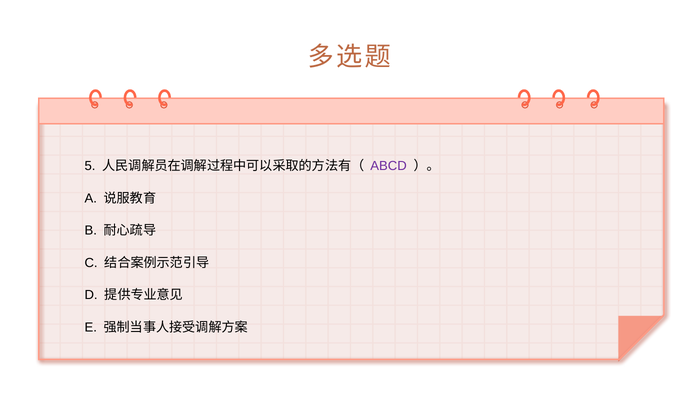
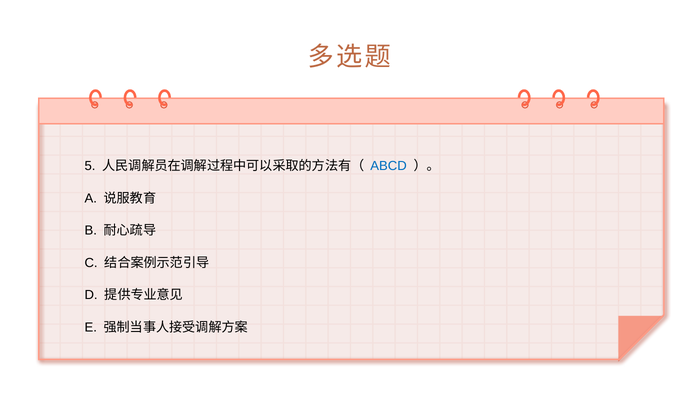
ABCD colour: purple -> blue (389, 166)
